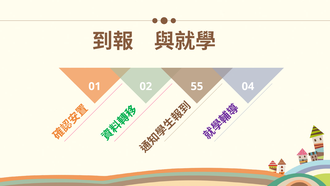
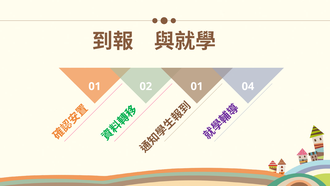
02 55: 55 -> 01 (197, 86)
